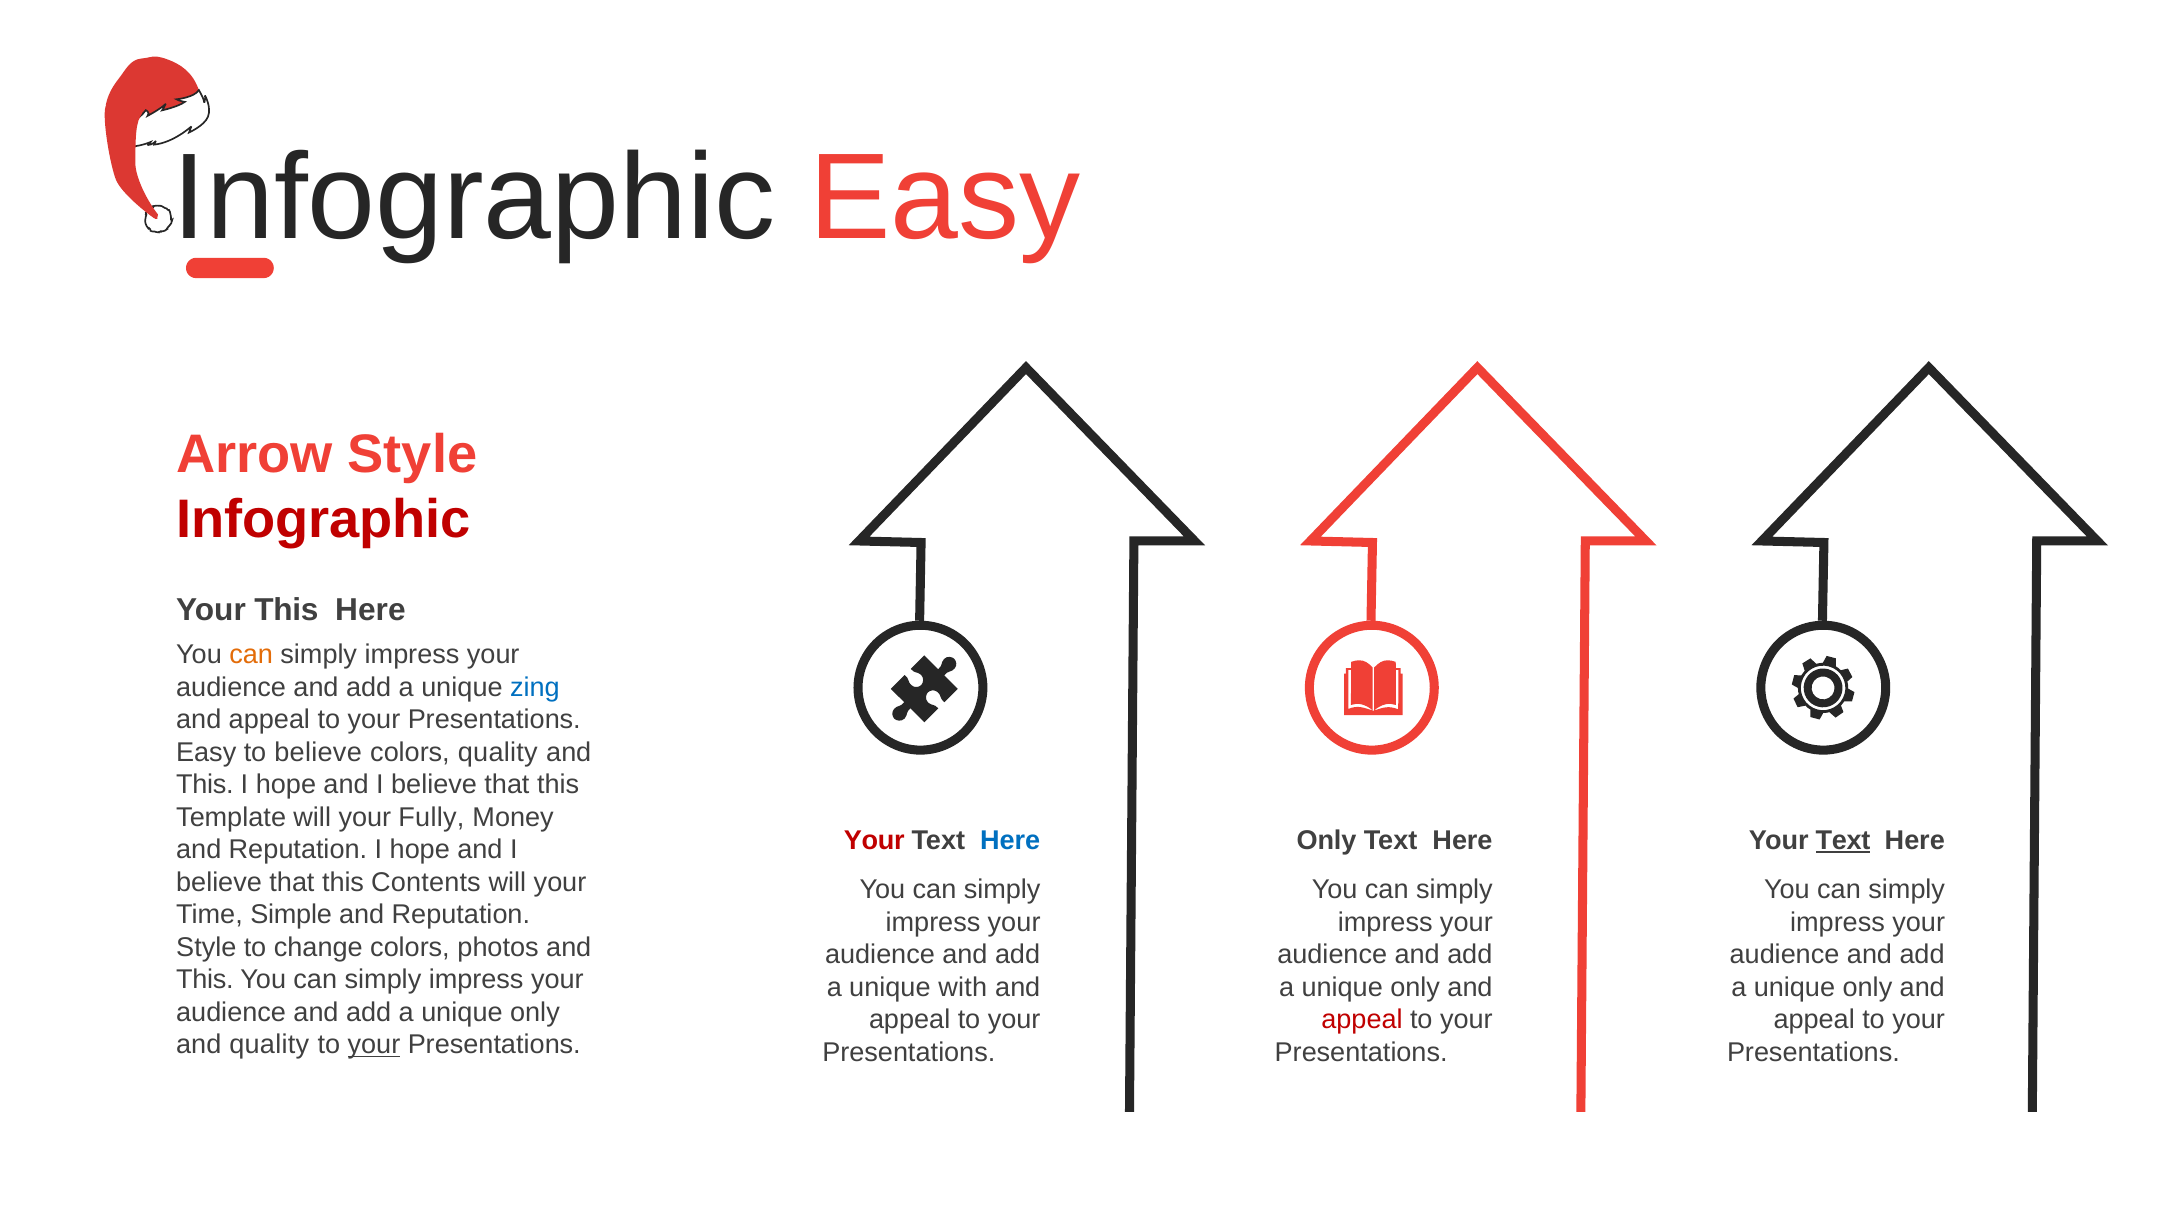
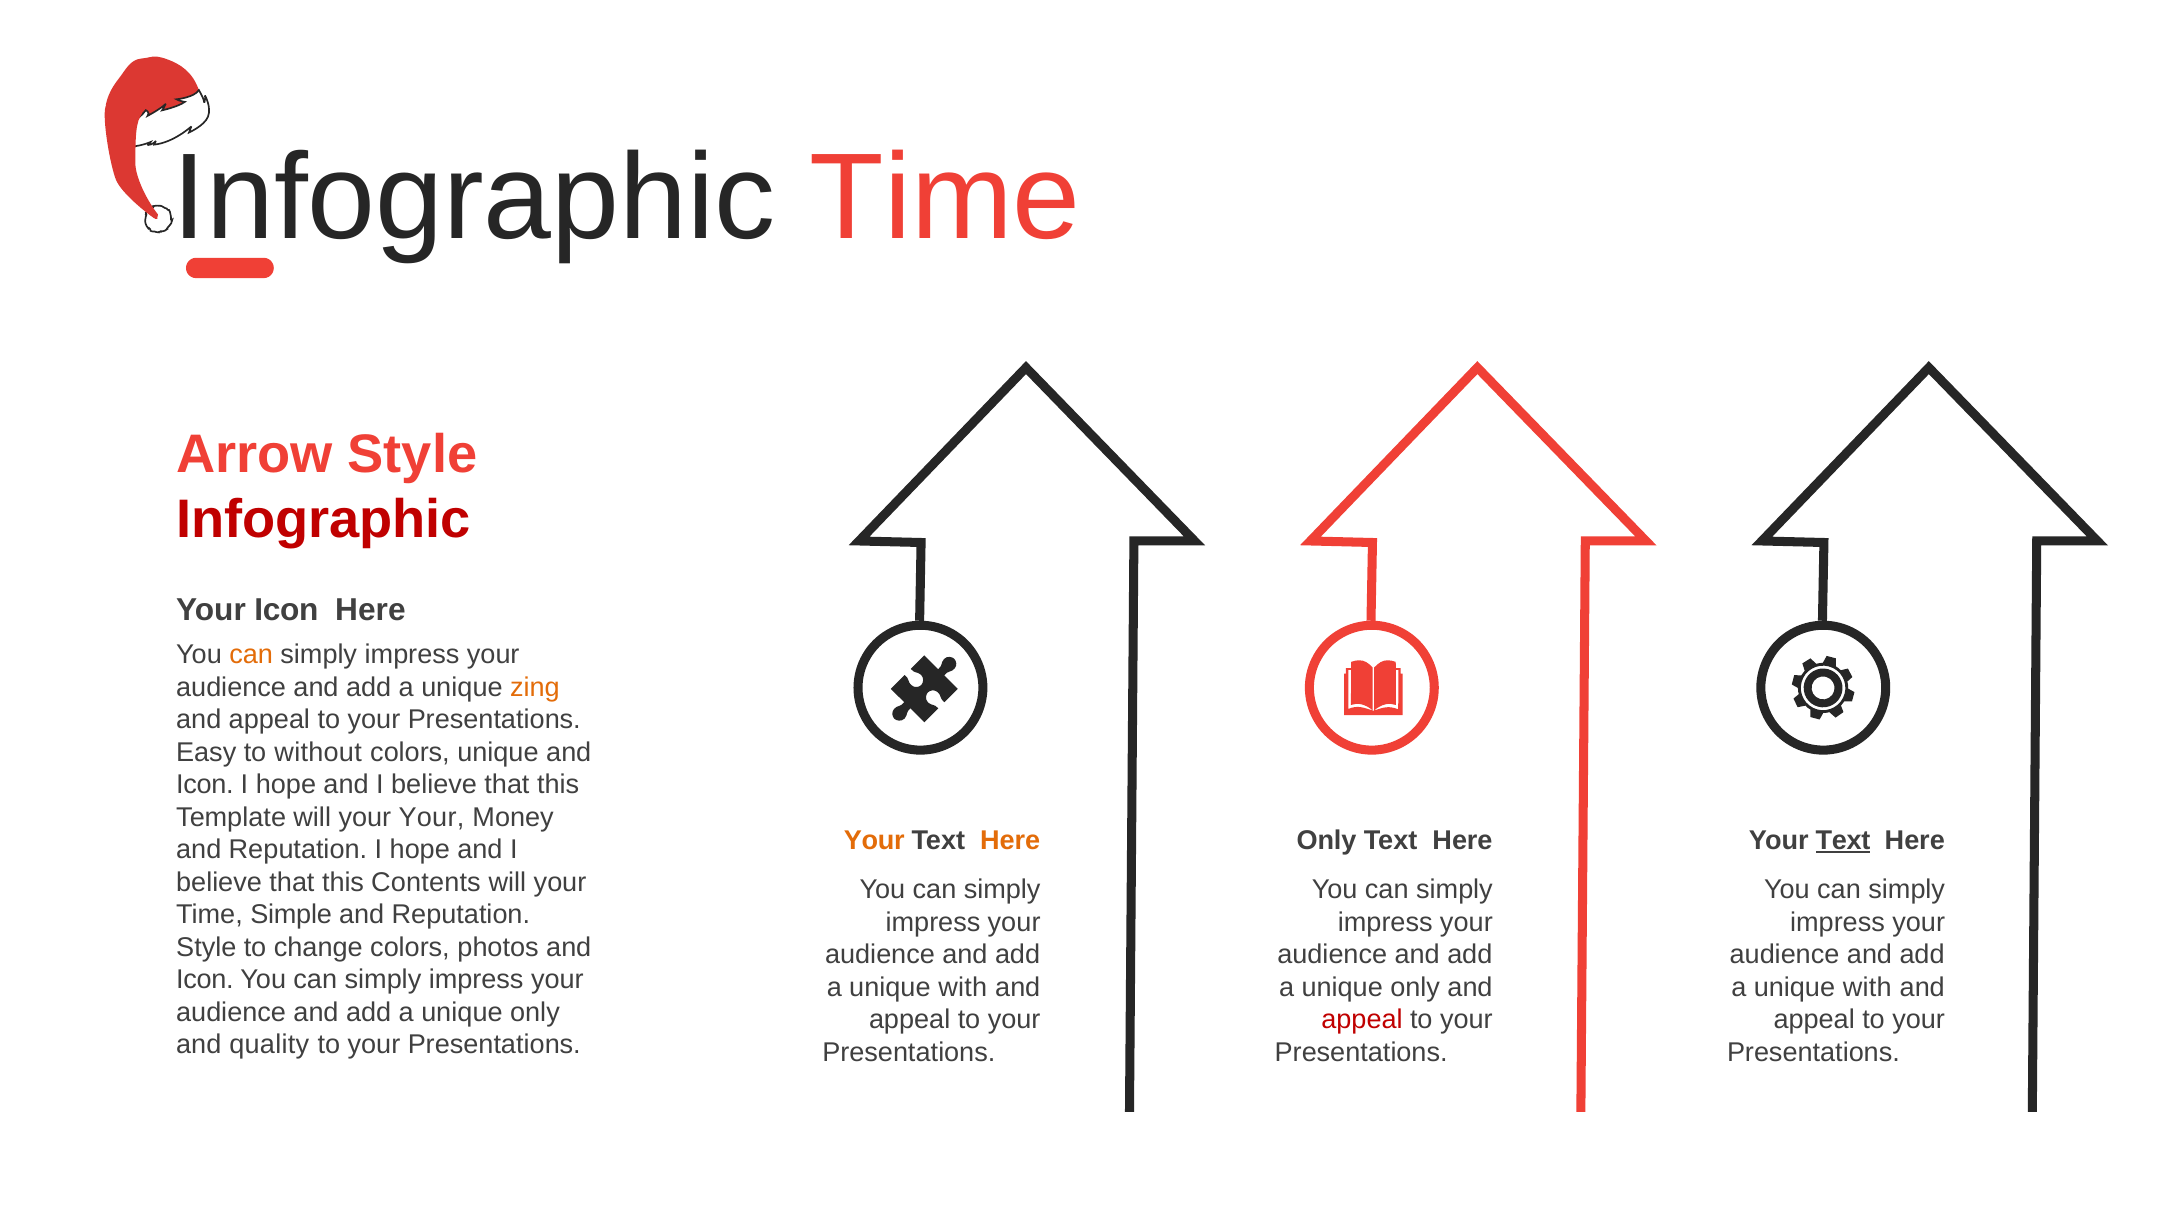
Infographic Easy: Easy -> Time (945, 199)
Your This: This -> Icon (286, 610)
zing colour: blue -> orange (535, 687)
to believe: believe -> without (318, 752)
colors quality: quality -> unique (498, 752)
This: This -> Icon (205, 785)
your Fully: Fully -> Your (431, 817)
Your colour: red -> orange (874, 840)
Here colour: blue -> orange (1010, 840)
This: This -> Icon (205, 980)
only: only -> with (1867, 987)
your underline: present -> none (374, 1045)
